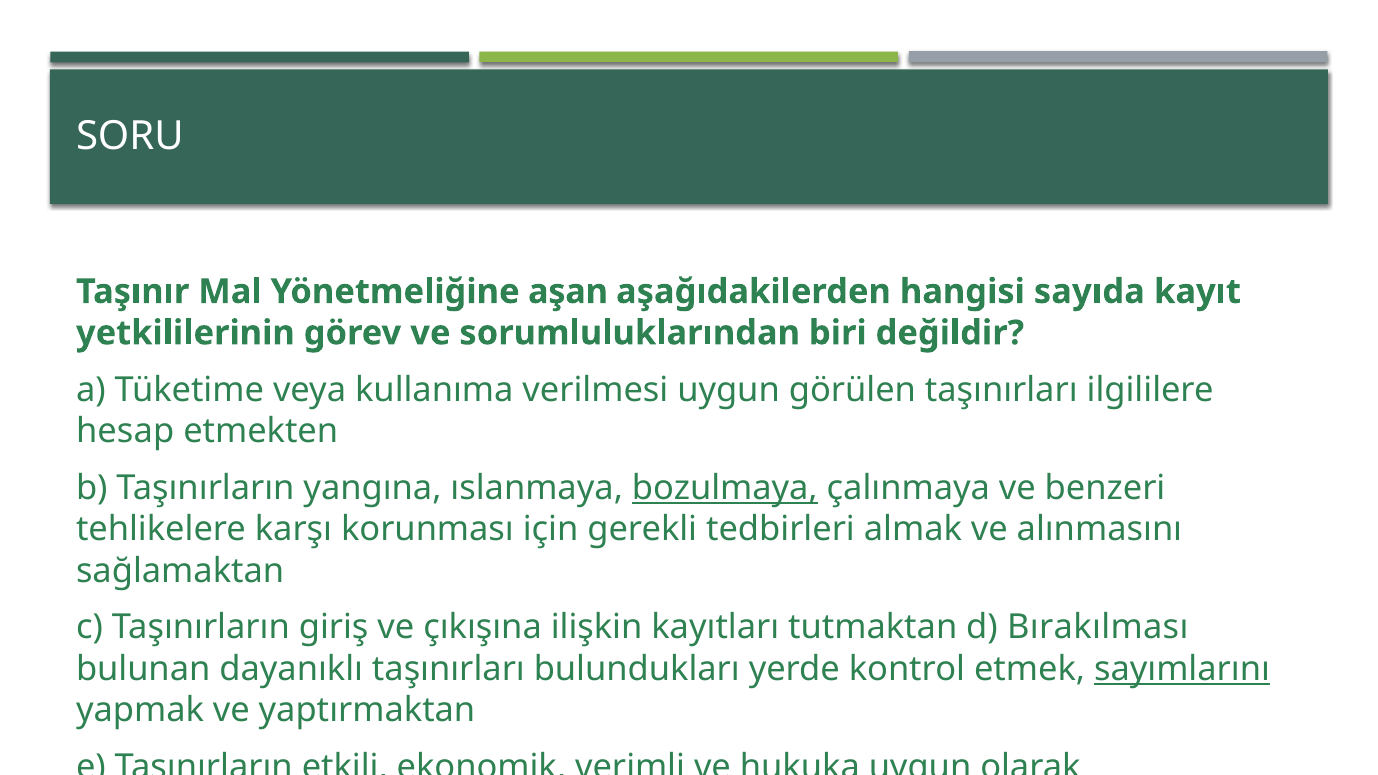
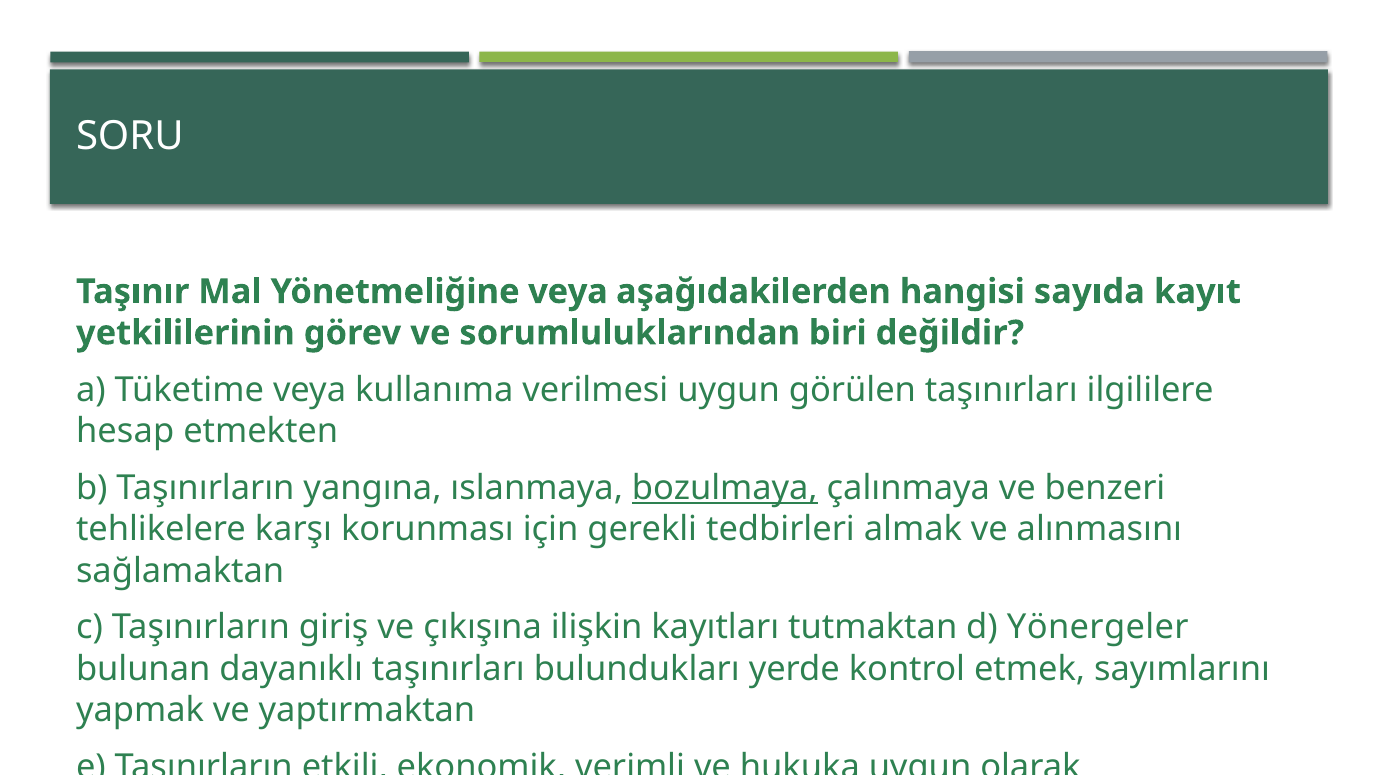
Yönetmeliğine aşan: aşan -> veya (568, 292)
Bırakılması: Bırakılması -> Yönergeler (1098, 628)
sayımlarını underline: present -> none (1182, 669)
